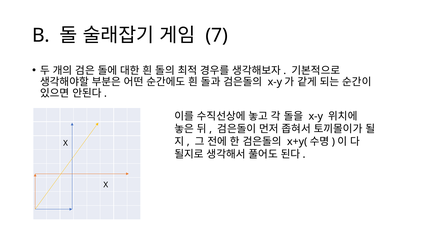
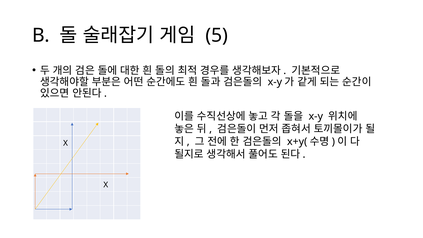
7: 7 -> 5 (217, 36)
